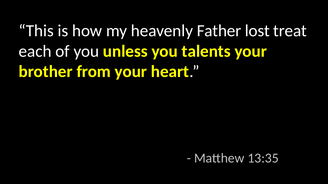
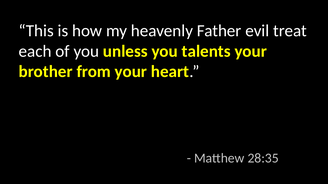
lost: lost -> evil (257, 31)
13:35: 13:35 -> 28:35 (263, 159)
